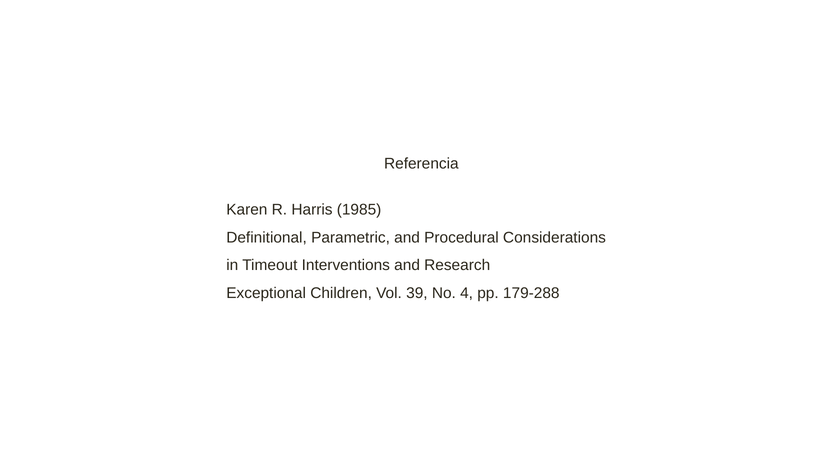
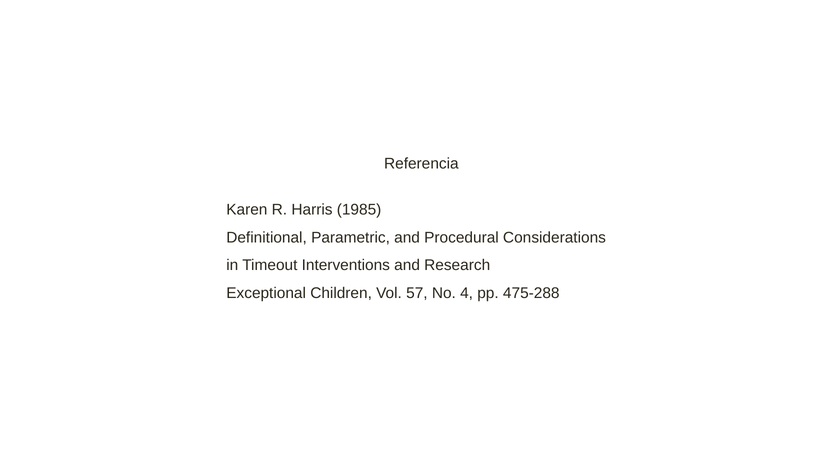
39: 39 -> 57 (417, 293)
179-288: 179-288 -> 475-288 (531, 293)
